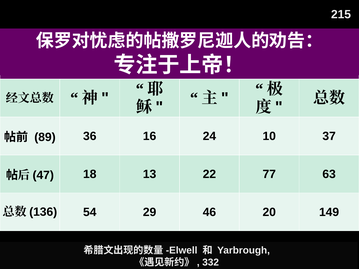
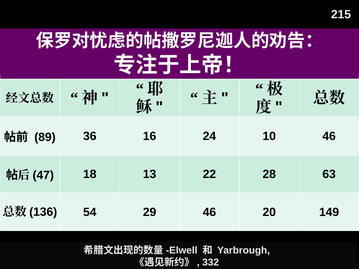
10 37: 37 -> 46 (329, 136)
77: 77 -> 28 (269, 174)
